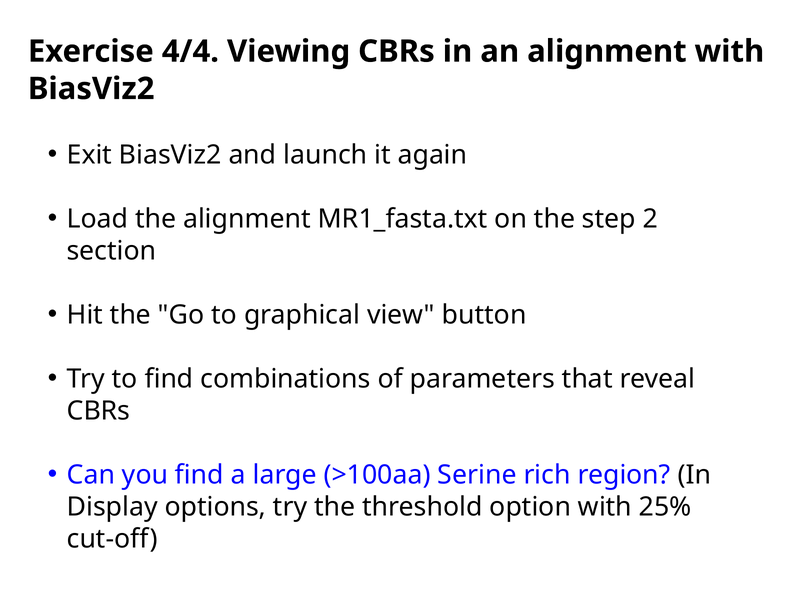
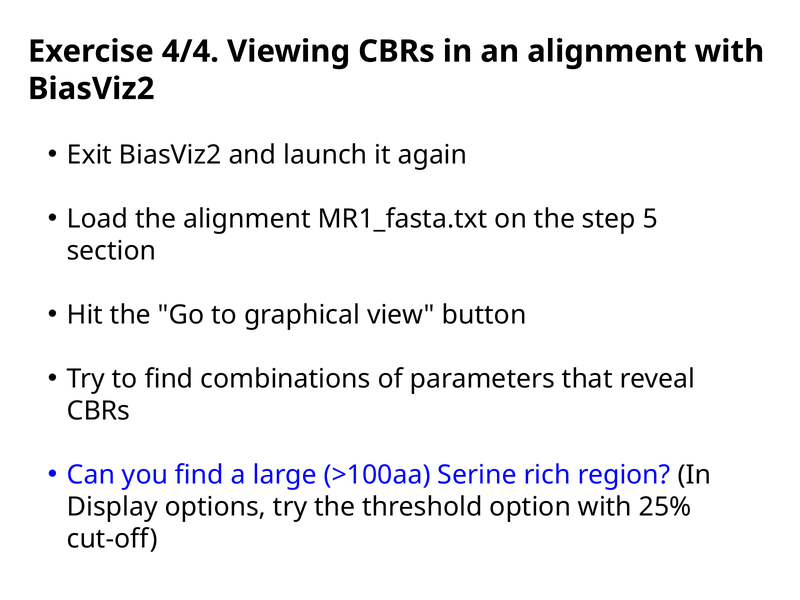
2: 2 -> 5 (650, 219)
